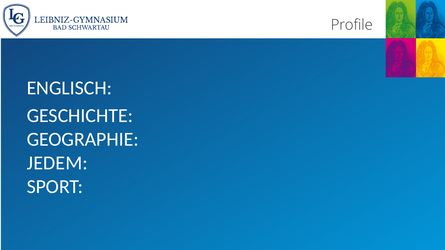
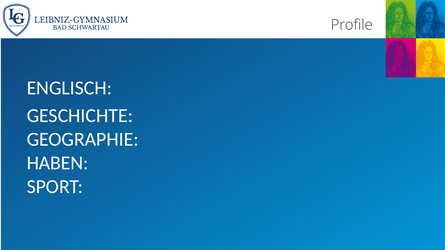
JEDEM: JEDEM -> HABEN (58, 163)
